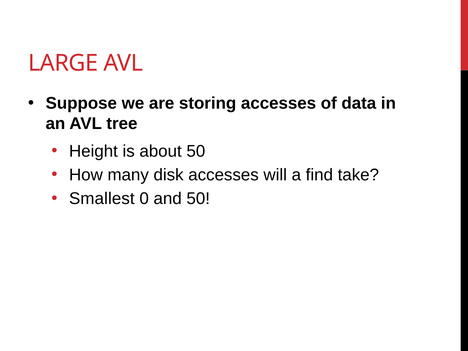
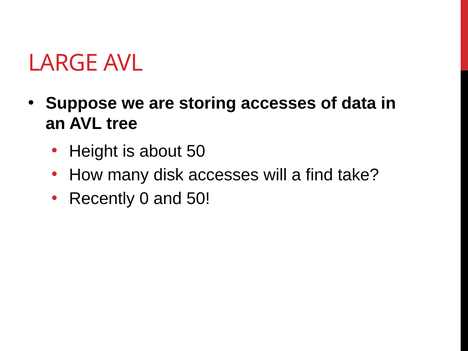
Smallest: Smallest -> Recently (102, 199)
